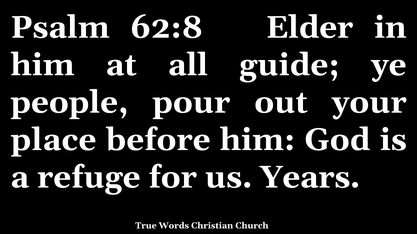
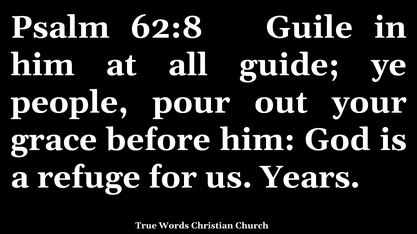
Elder: Elder -> Guile (309, 28)
place: place -> grace (54, 140)
